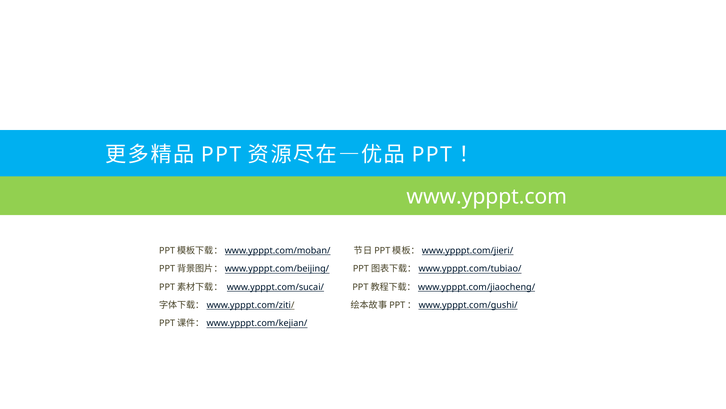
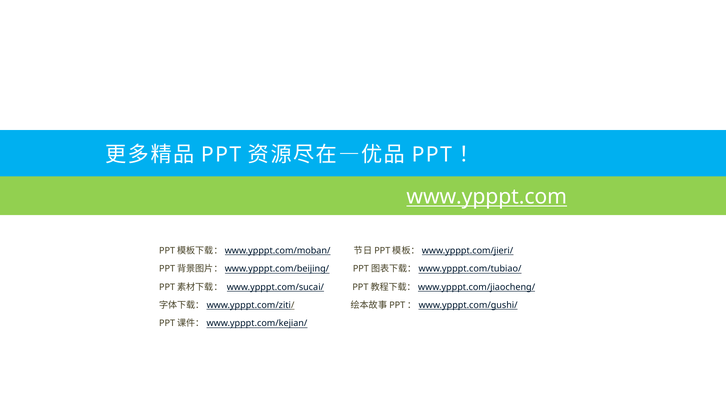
www.ypppt.com underline: none -> present (487, 197)
